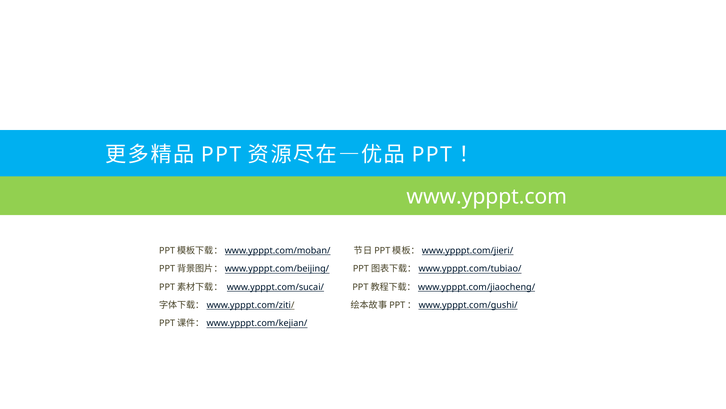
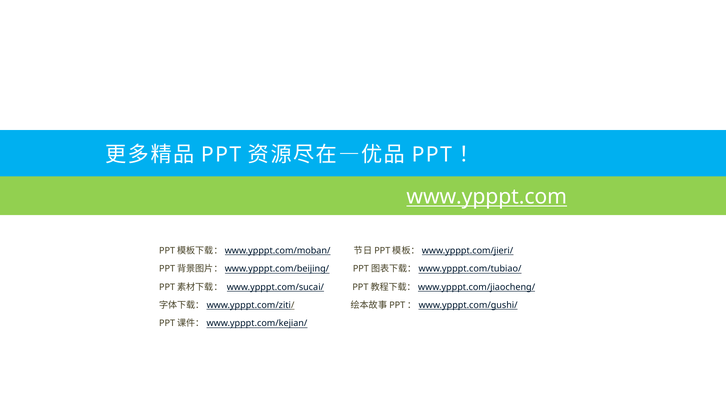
www.ypppt.com underline: none -> present (487, 197)
